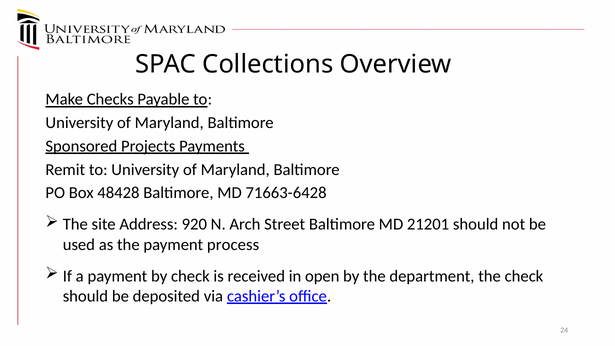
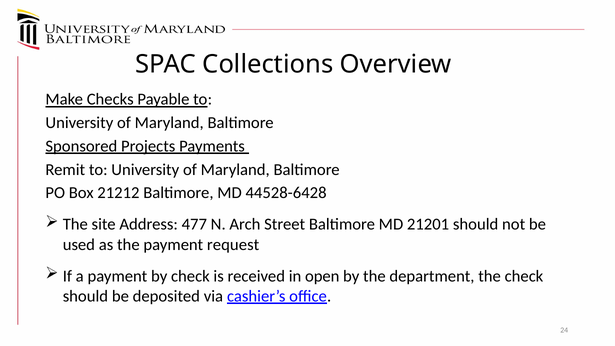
48428: 48428 -> 21212 (118, 193)
71663-6428: 71663-6428 -> 44528-6428 (286, 193)
920: 920 -> 477 (194, 224)
process: process -> request (233, 244)
